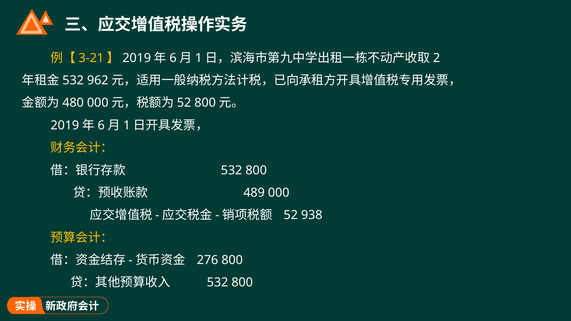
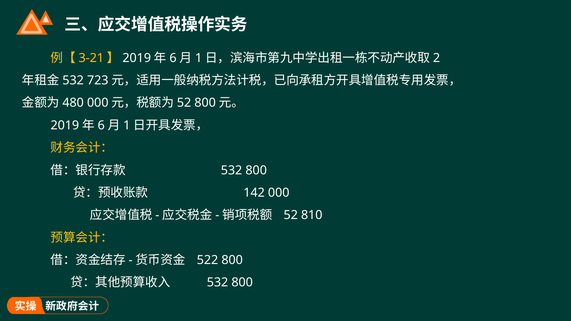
962: 962 -> 723 (98, 80)
489: 489 -> 142 (254, 193)
938: 938 -> 810 (312, 215)
276: 276 -> 522 (208, 260)
